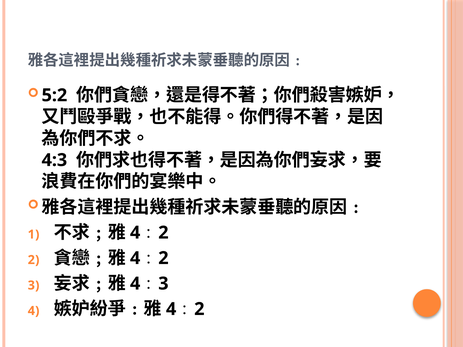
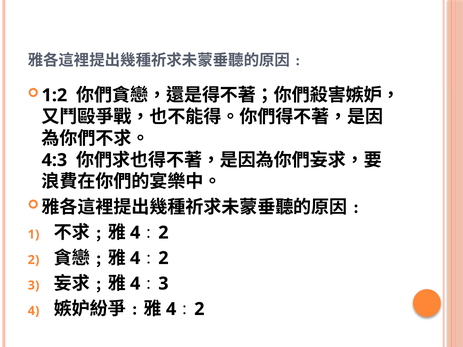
5:2: 5:2 -> 1:2 (54, 95)
